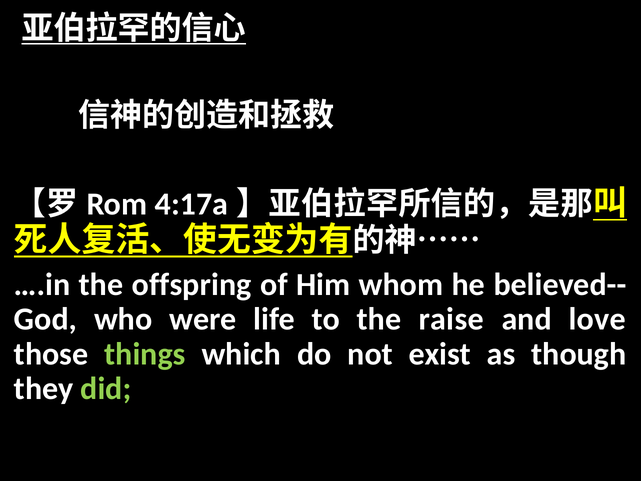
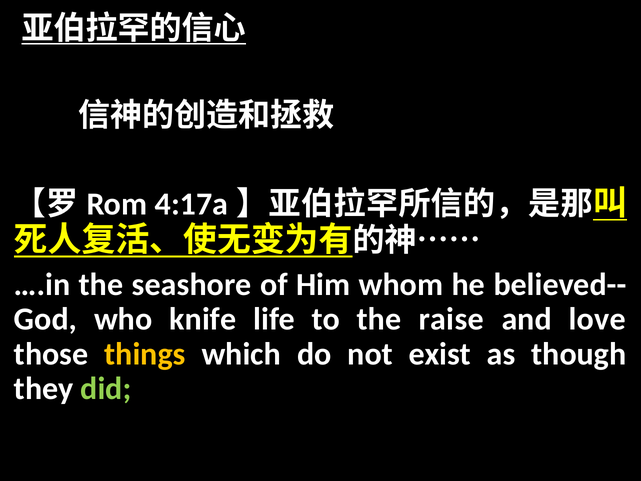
offspring: offspring -> seashore (192, 285)
were: were -> knife (203, 319)
things colour: light green -> yellow (145, 354)
